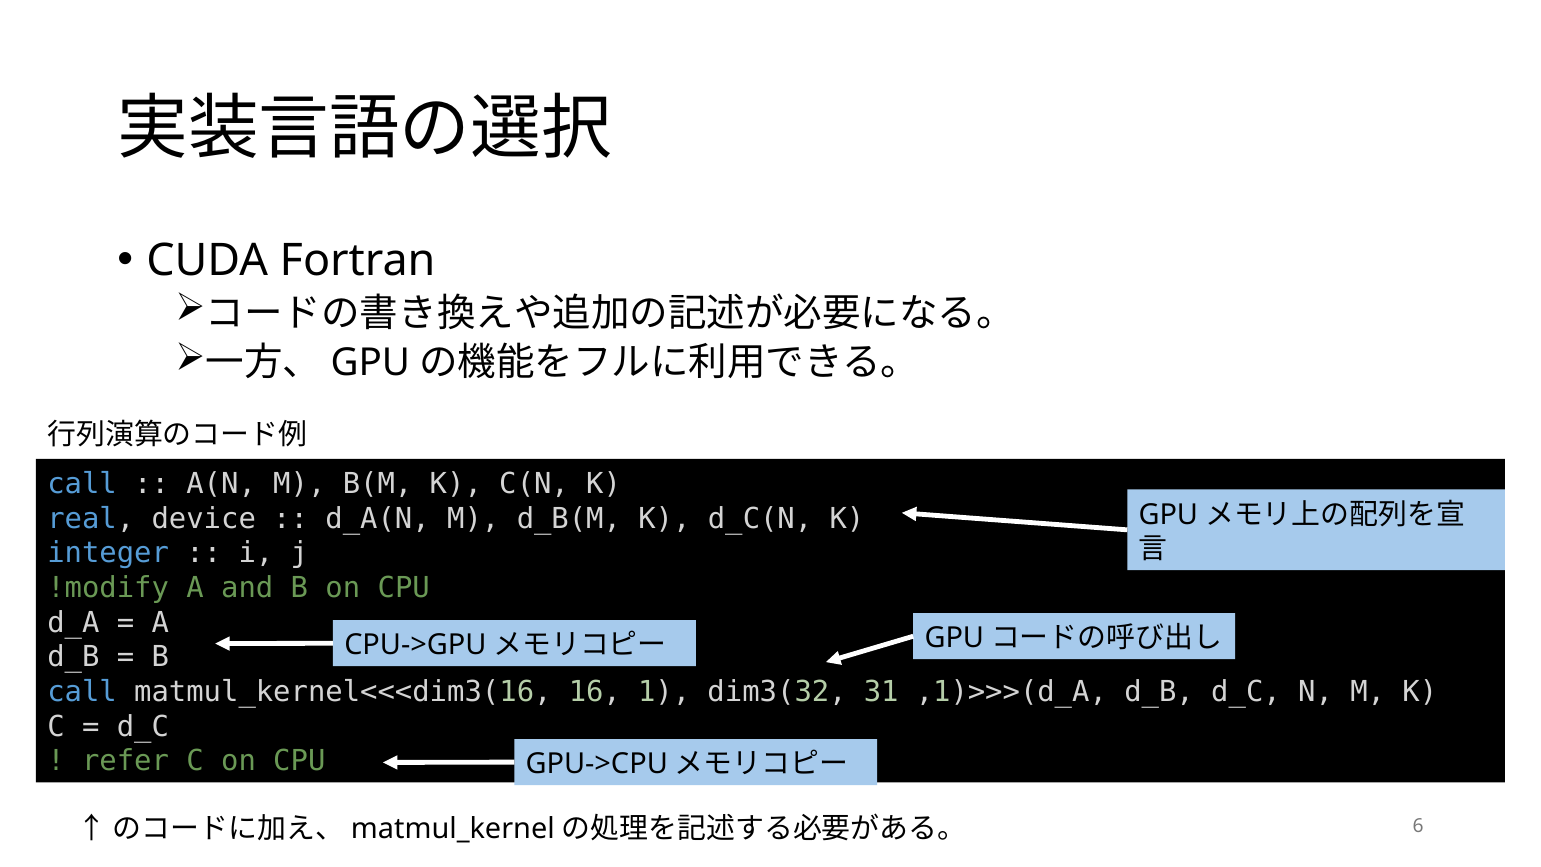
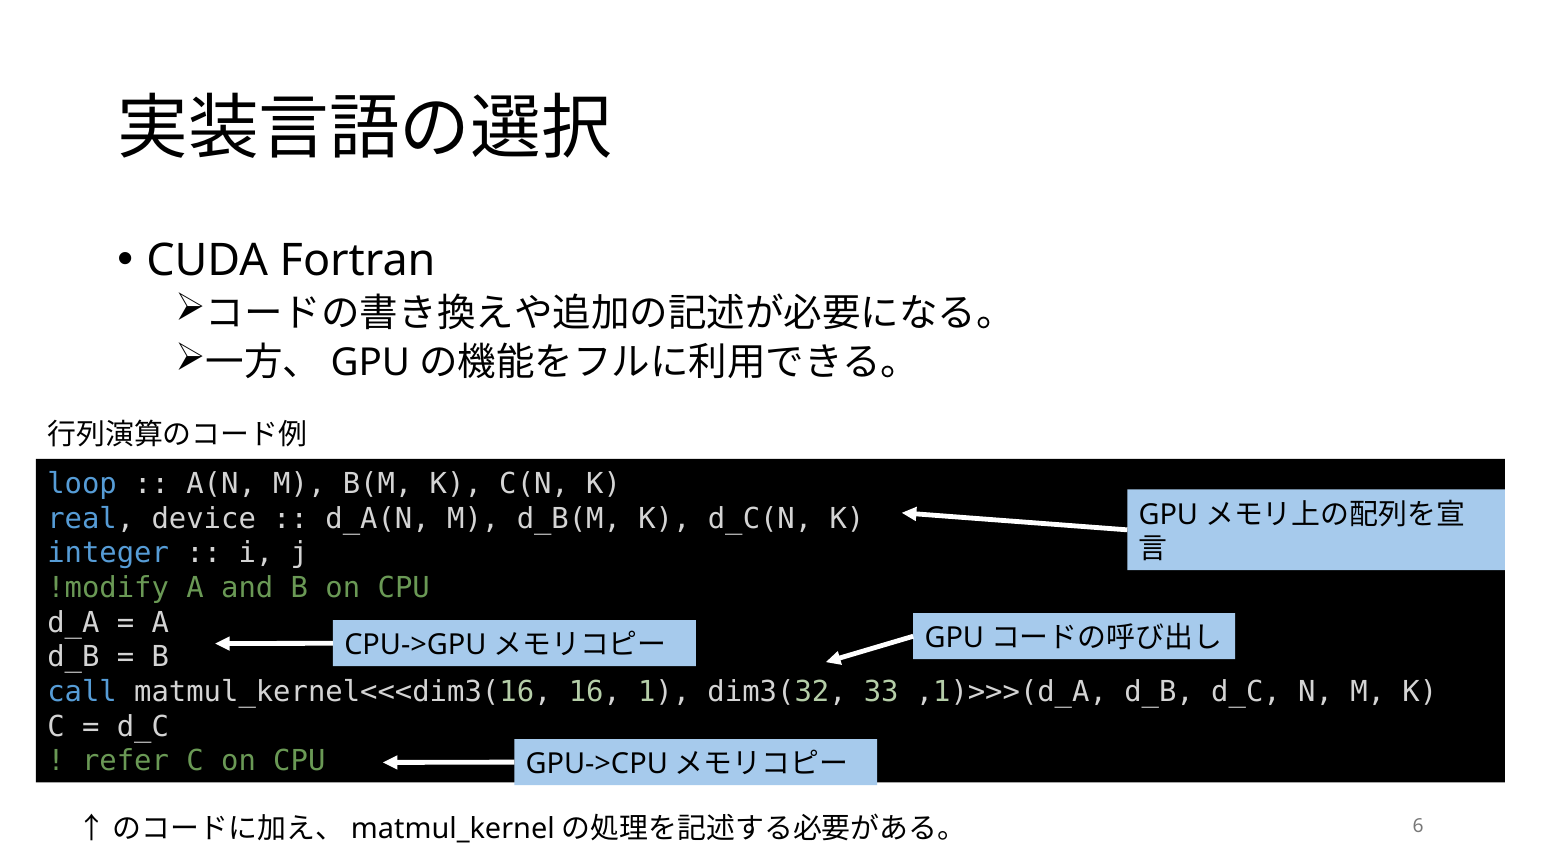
call: call -> loop (82, 484)
31: 31 -> 33 (881, 692)
